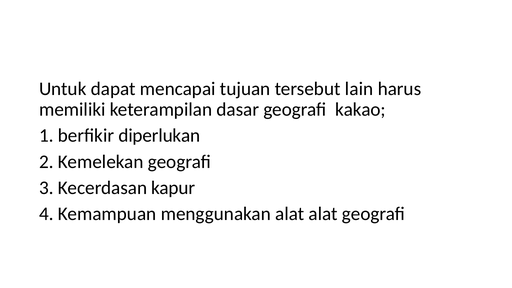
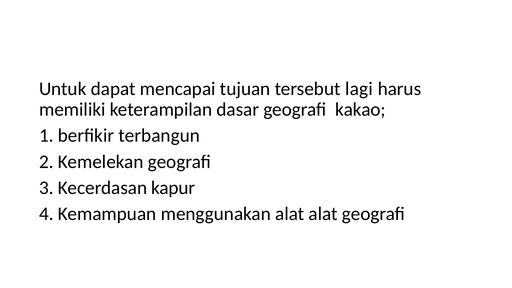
lain: lain -> lagi (359, 89)
diperlukan: diperlukan -> terbangun (159, 136)
